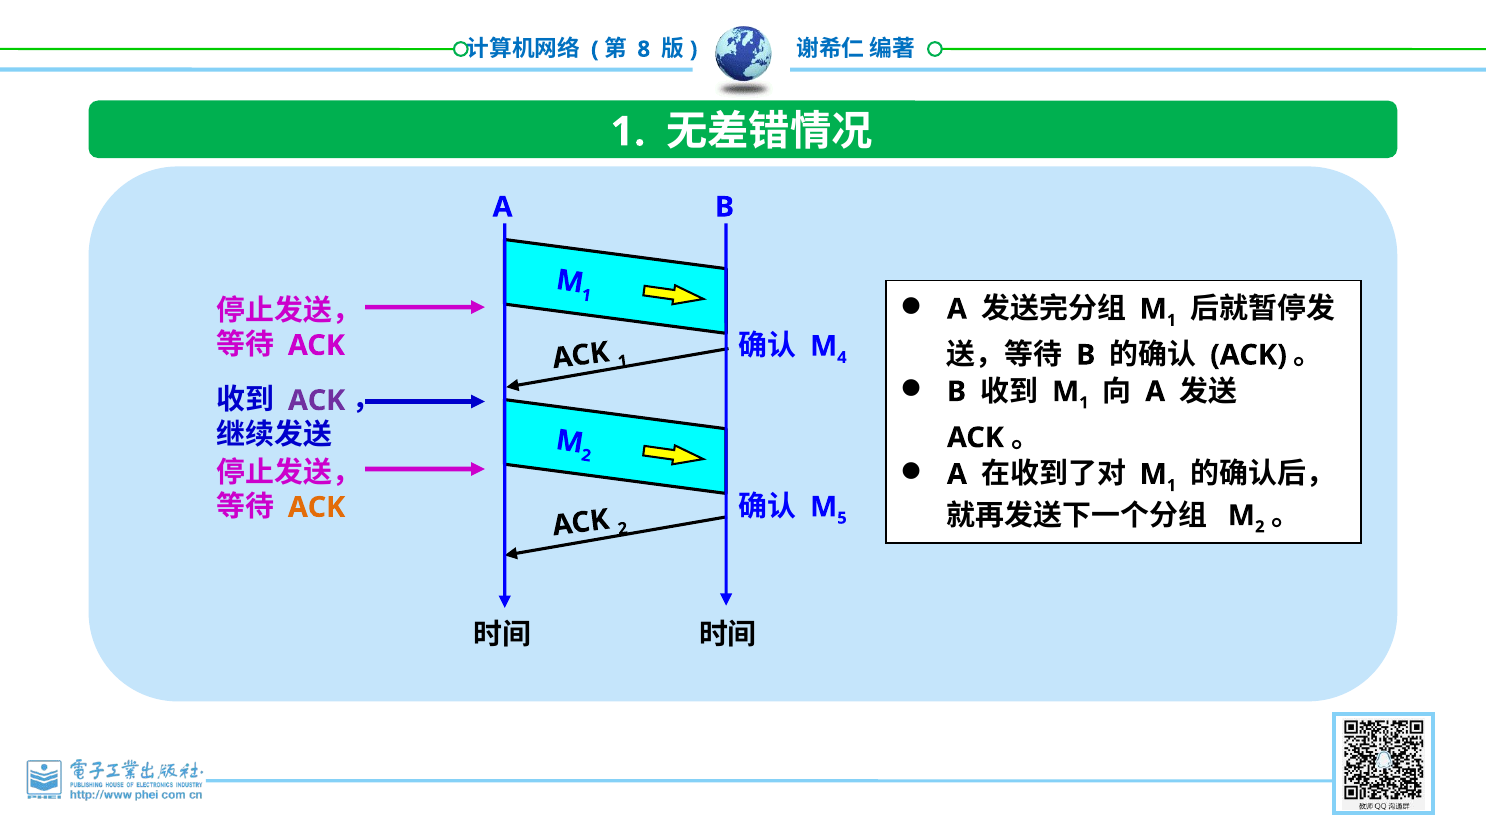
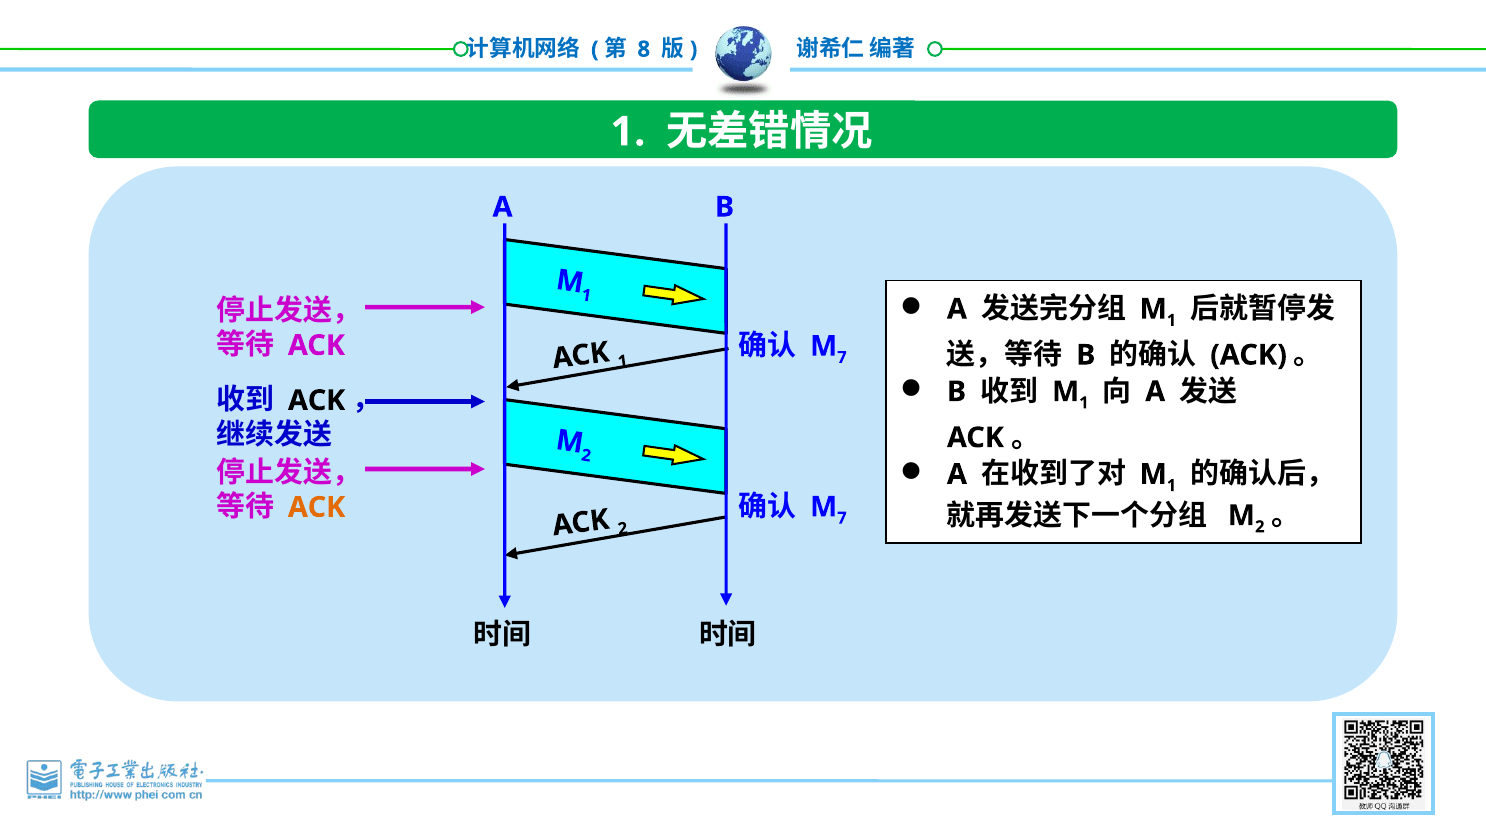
4: 4 -> 7 (842, 357)
ACK colour: purple -> black (317, 400)
5: 5 -> 7 (842, 518)
